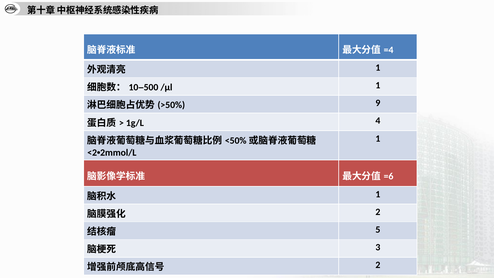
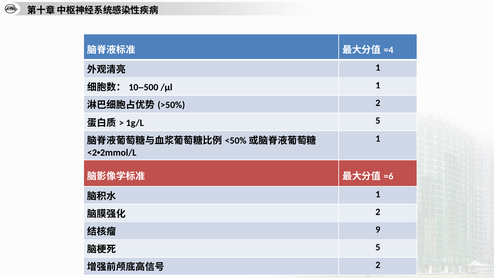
9: 9 -> 2 (378, 103)
1g/L 4: 4 -> 5 (378, 121)
5: 5 -> 9 (378, 230)
3: 3 -> 5 (378, 247)
